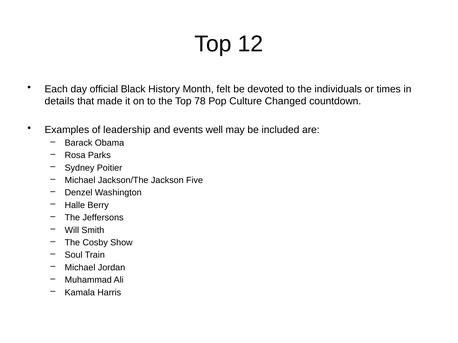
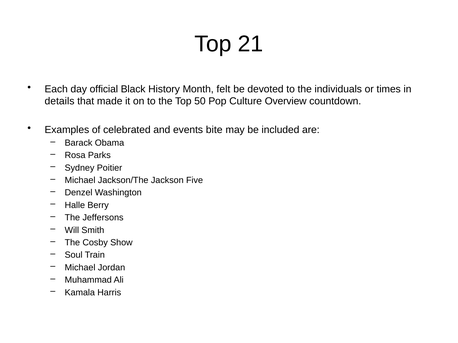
12: 12 -> 21 (251, 44)
78: 78 -> 50 (200, 101)
Changed: Changed -> Overview (286, 101)
leadership: leadership -> celebrated (127, 130)
well: well -> bite (214, 130)
